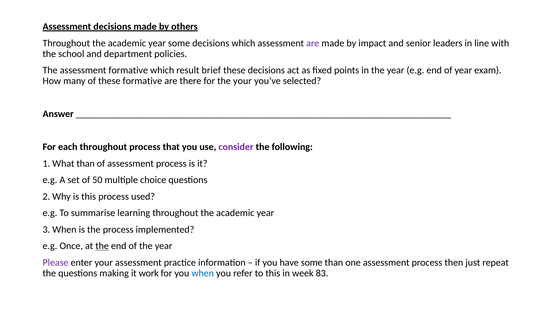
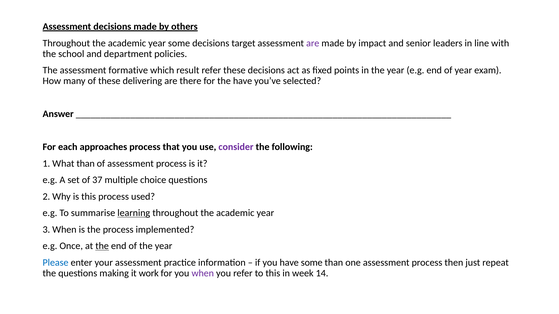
decisions which: which -> target (243, 43)
result brief: brief -> refer (211, 70)
these formative: formative -> delivering (142, 81)
the your: your -> have (243, 81)
each throughout: throughout -> approaches (103, 147)
50: 50 -> 37 (97, 180)
learning underline: none -> present (134, 213)
Please colour: purple -> blue (56, 263)
when colour: blue -> purple (203, 273)
83: 83 -> 14 (322, 273)
